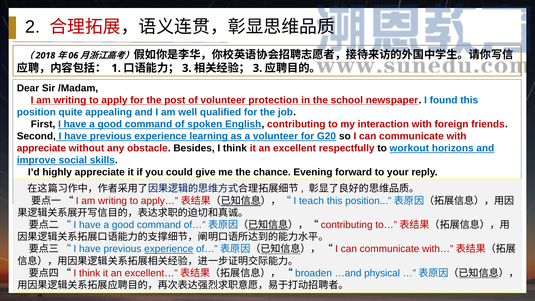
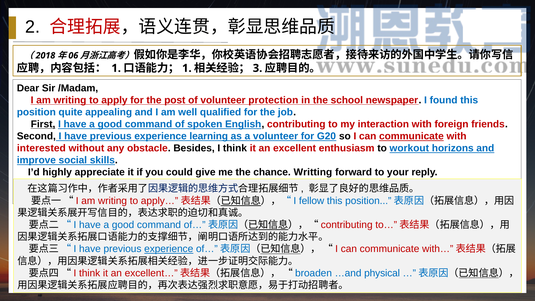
3: 3 -> 1 (187, 68)
First underline: none -> present (43, 124)
communicate underline: none -> present (411, 136)
appreciate: appreciate -> interested (41, 148)
respectfully: respectfully -> enthusiasm (347, 148)
Evening: Evening -> Writting (313, 172)
teach: teach -> fellow (312, 201)
